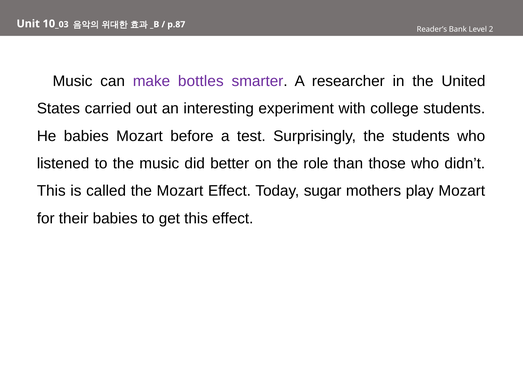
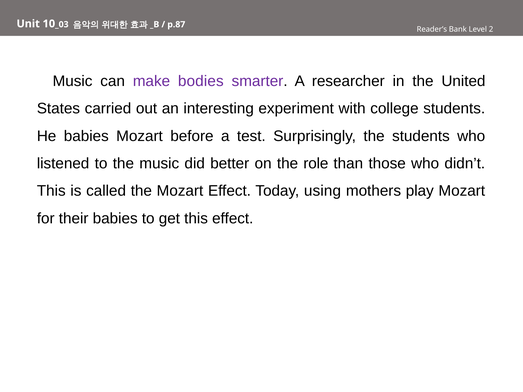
bottles: bottles -> bodies (201, 81)
sugar: sugar -> using (322, 191)
